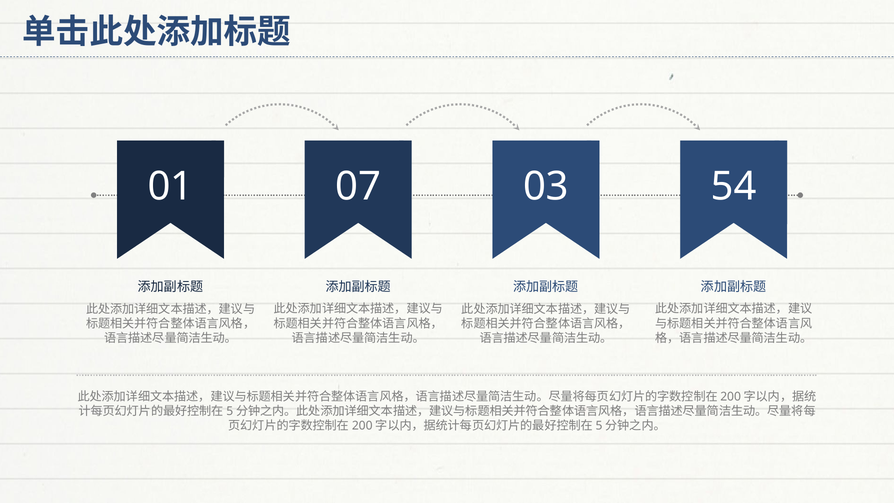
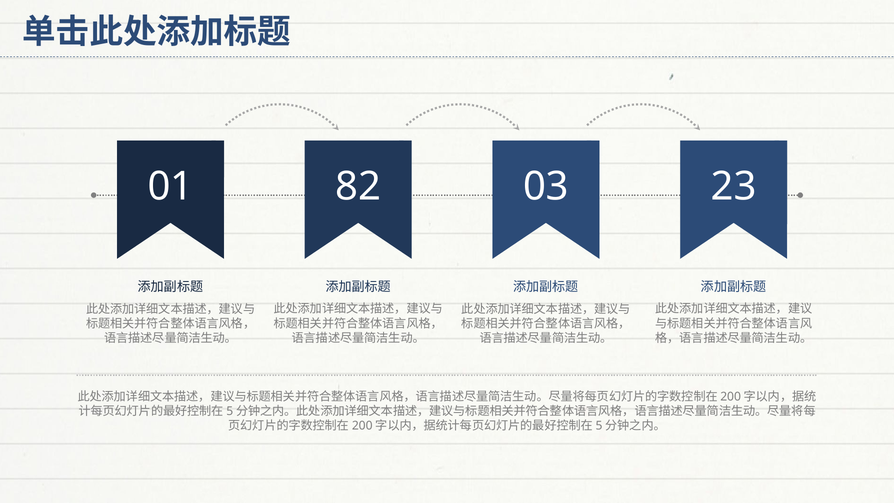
07: 07 -> 82 (358, 187)
54: 54 -> 23 (734, 187)
